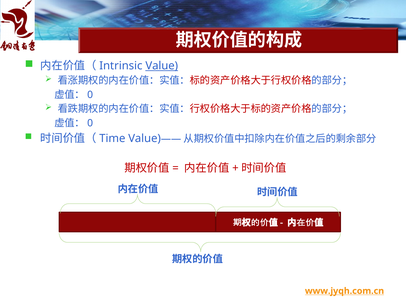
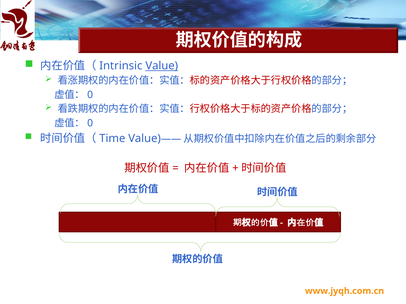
www.jyqh.com.cn underline: present -> none (345, 291)
